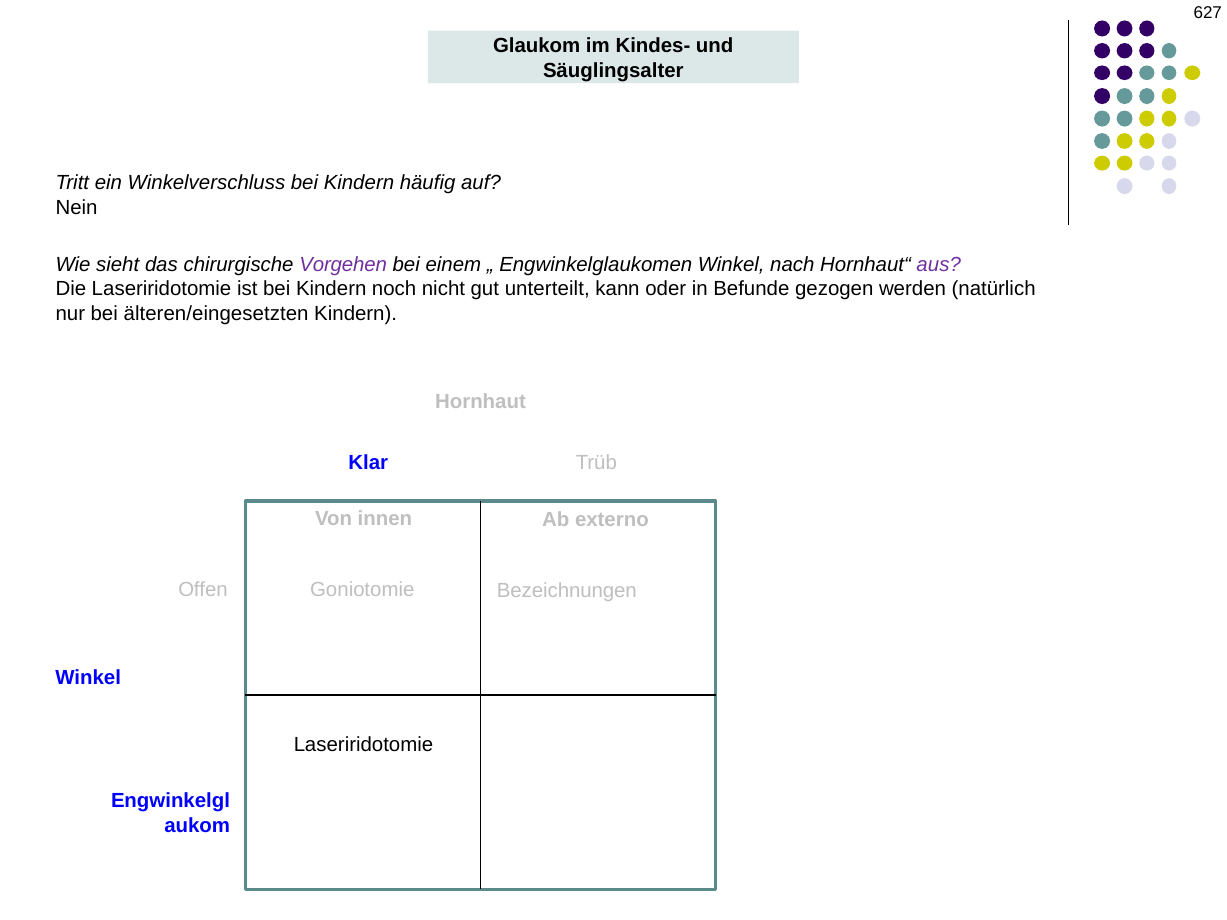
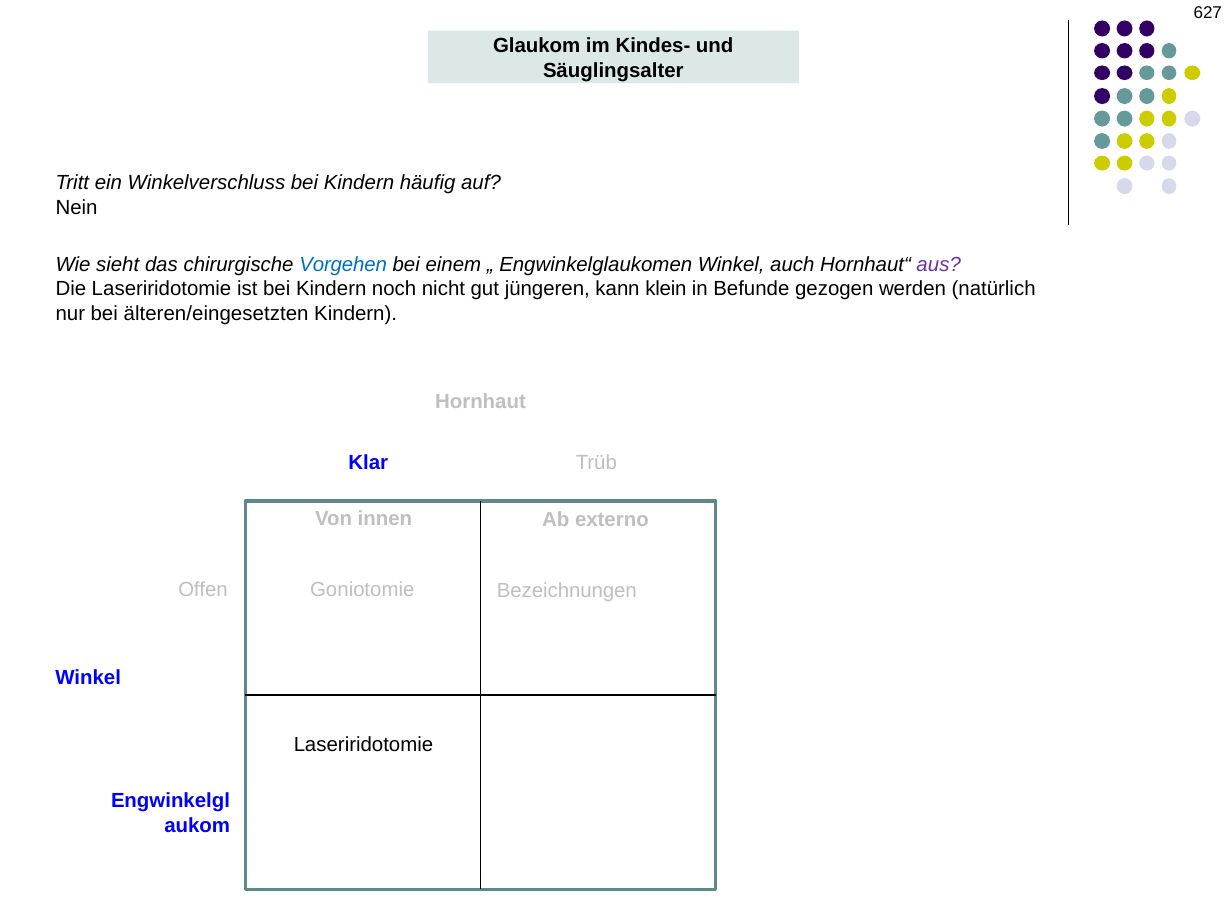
Vorgehen colour: purple -> blue (343, 265)
nach: nach -> auch (792, 265)
unterteilt: unterteilt -> jüngeren (547, 289)
oder: oder -> klein (666, 289)
